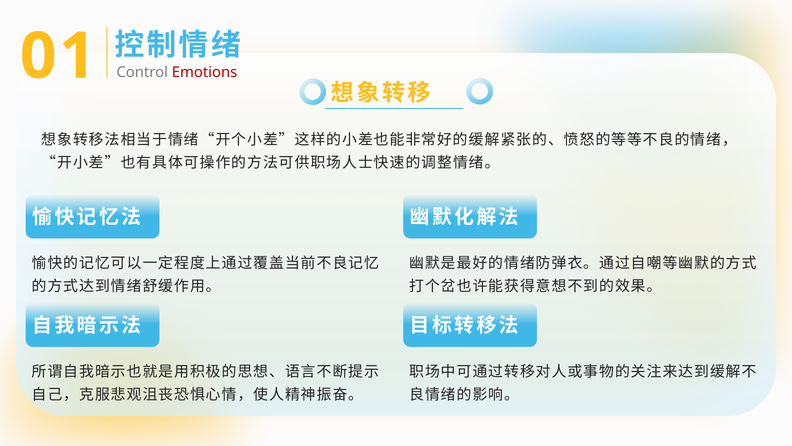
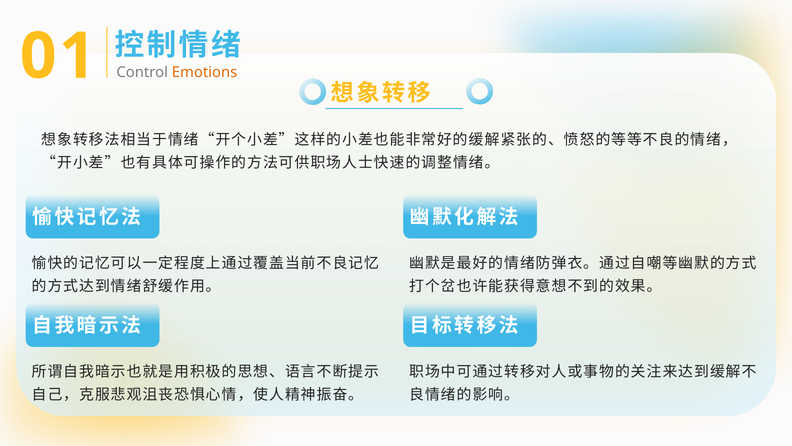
Emotions colour: red -> orange (205, 72)
